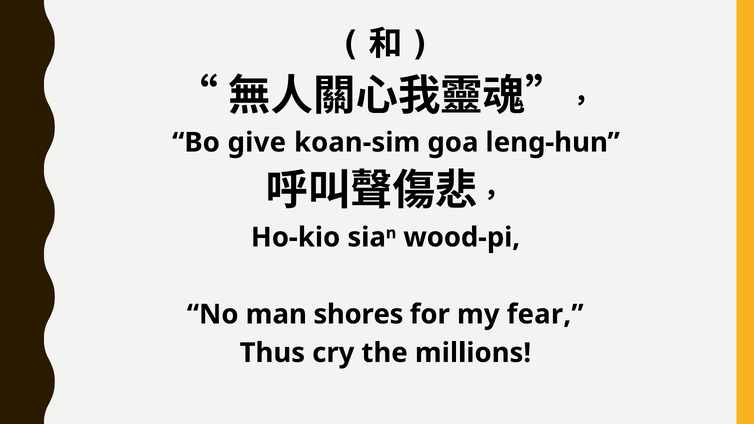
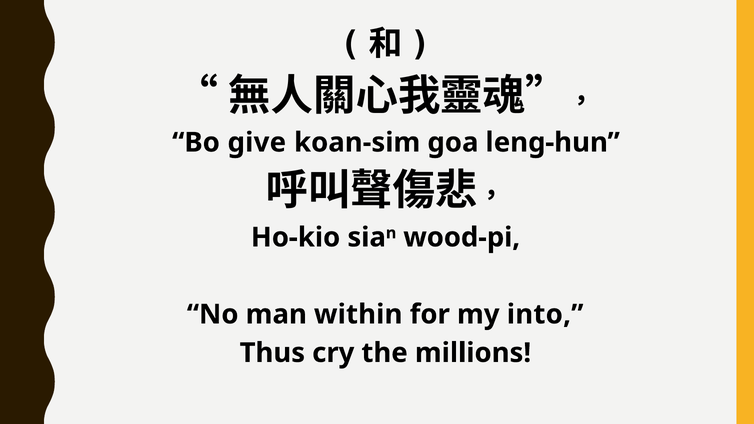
shores: shores -> within (358, 314)
fear: fear -> into (545, 314)
